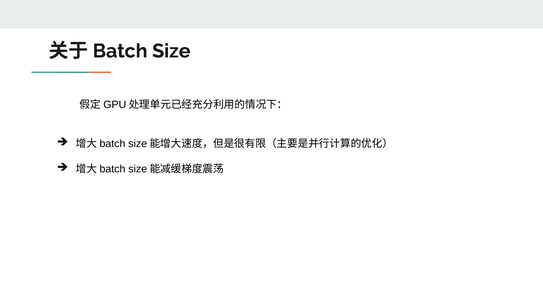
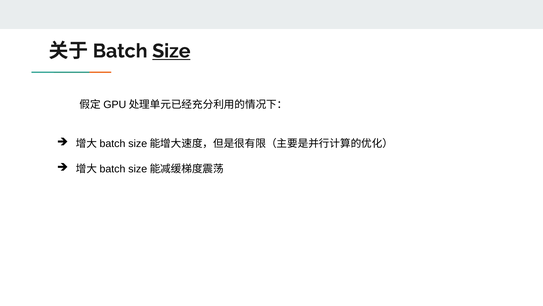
Size underline: none -> present (171, 51)
